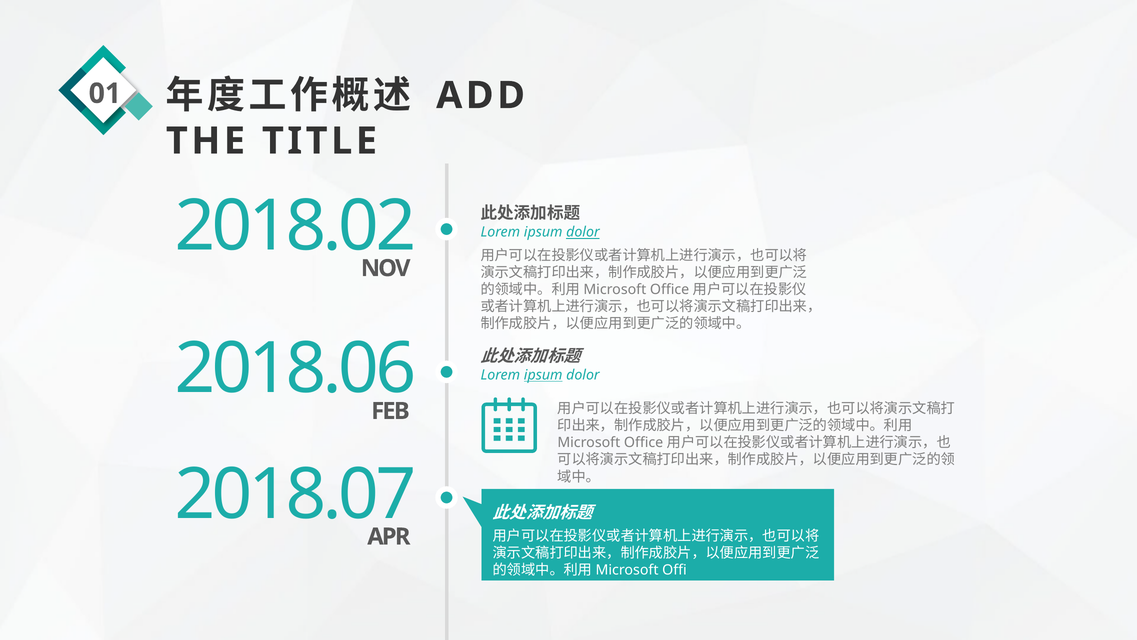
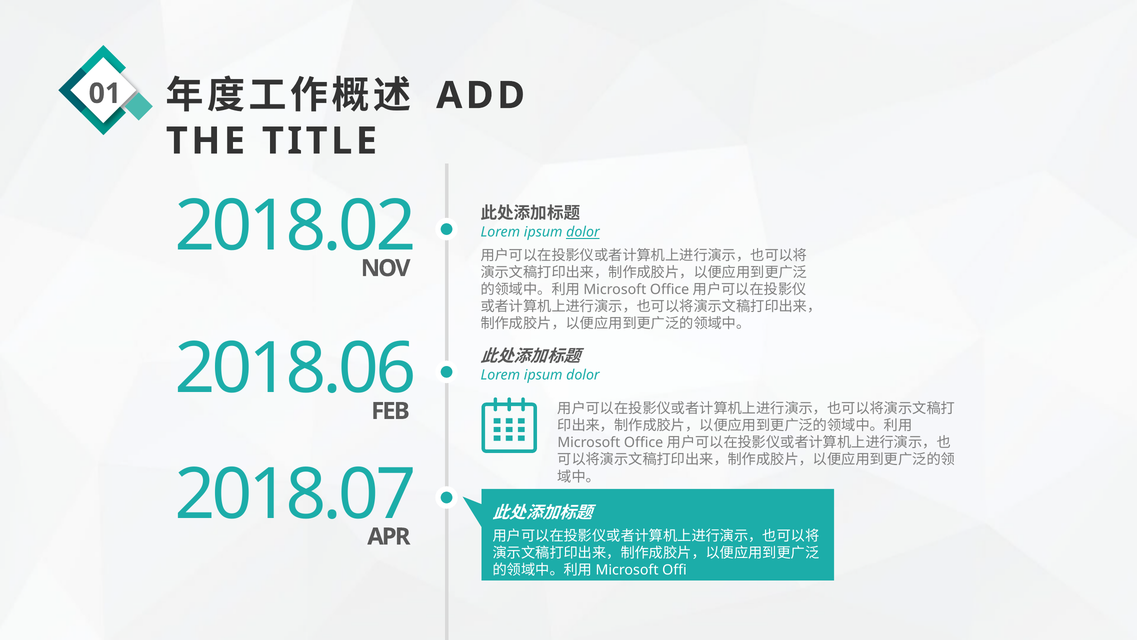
ipsum underline: present -> none (543, 375)
